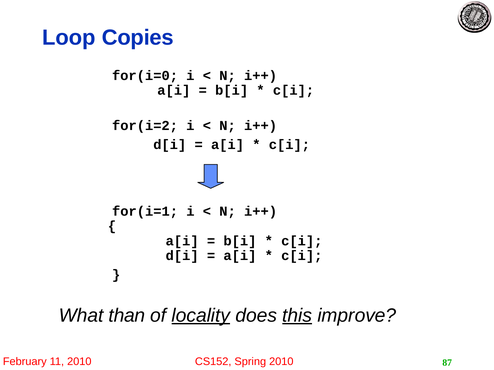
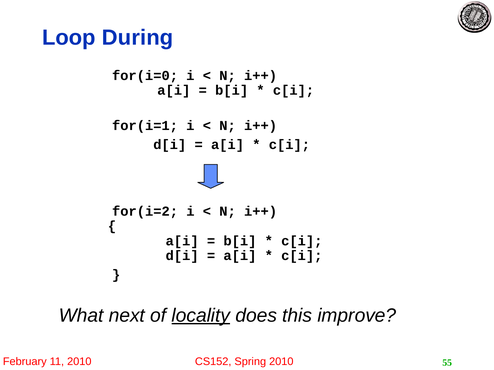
Copies: Copies -> During (138, 38)
for(i=2: for(i=2 -> for(i=1 (145, 126)
for(i=1: for(i=1 -> for(i=2 (145, 212)
than: than -> next (127, 316)
this underline: present -> none (297, 316)
87: 87 -> 55 (447, 363)
